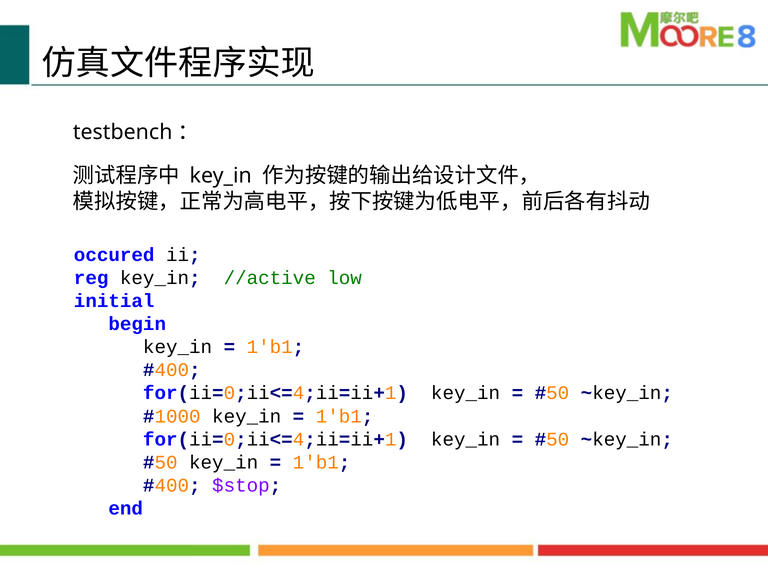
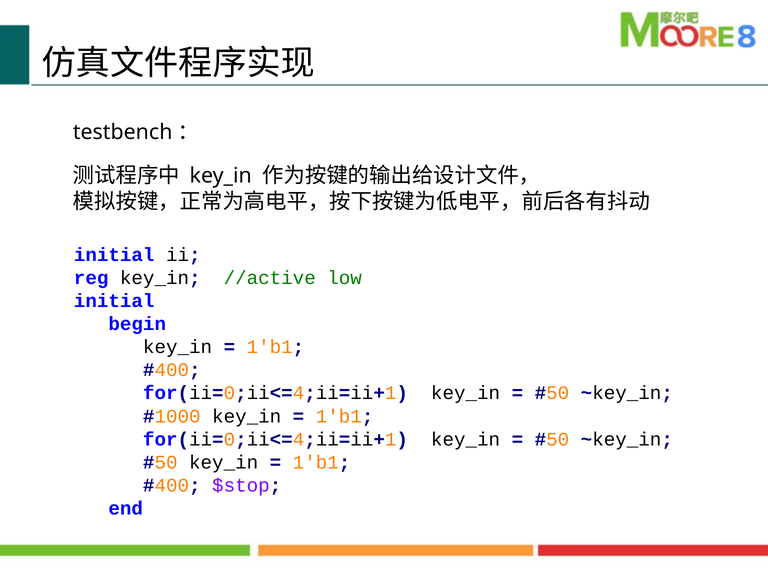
occured: occured -> initial (114, 255)
